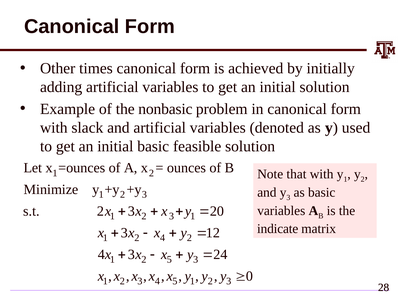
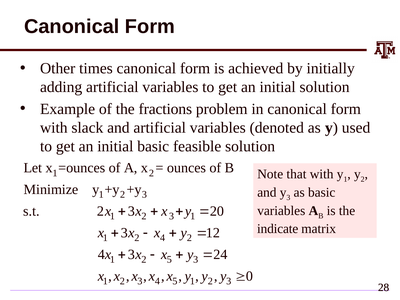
nonbasic: nonbasic -> fractions (165, 109)
